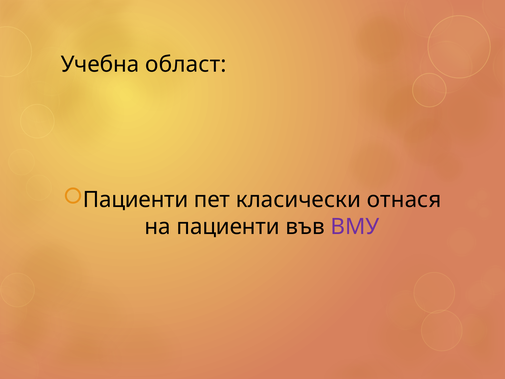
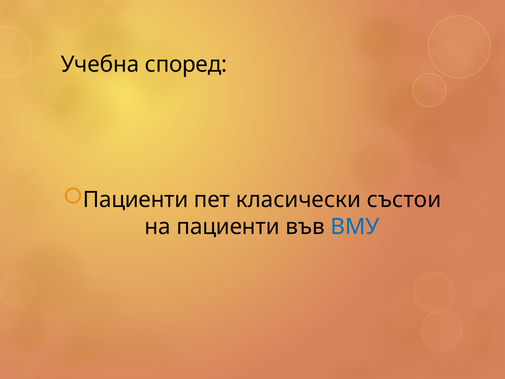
област: област -> според (186, 64)
отнася: отнася -> състои (404, 200)
ВМУ colour: purple -> blue (355, 227)
